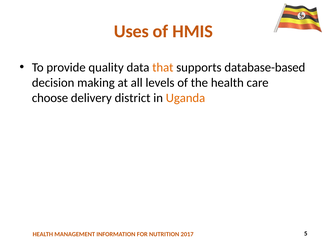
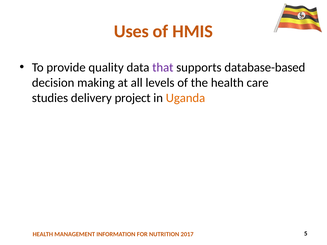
that colour: orange -> purple (163, 67)
choose: choose -> studies (50, 98)
district: district -> project (133, 98)
